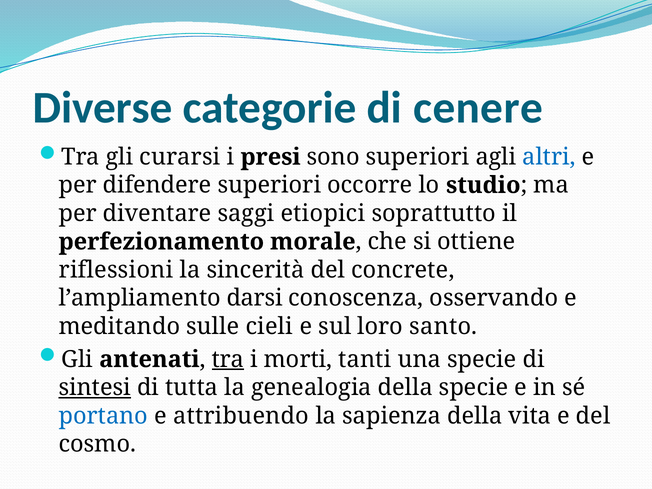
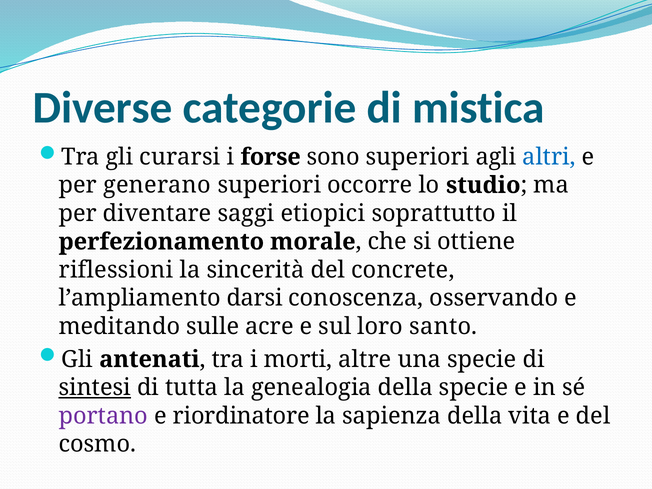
cenere: cenere -> mistica (478, 108)
presi: presi -> forse (271, 157)
difendere: difendere -> generano (157, 185)
cieli: cieli -> acre (269, 326)
tra underline: present -> none (228, 359)
tanti: tanti -> altre (365, 359)
portano colour: blue -> purple (103, 416)
attribuendo: attribuendo -> riordinatore (241, 416)
